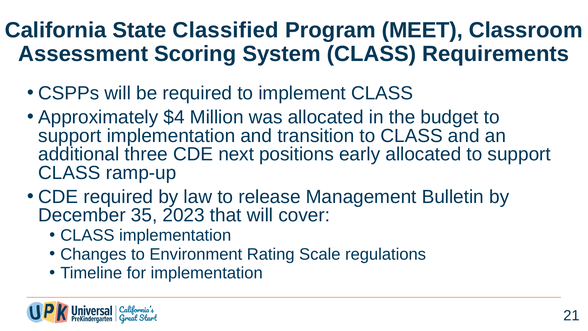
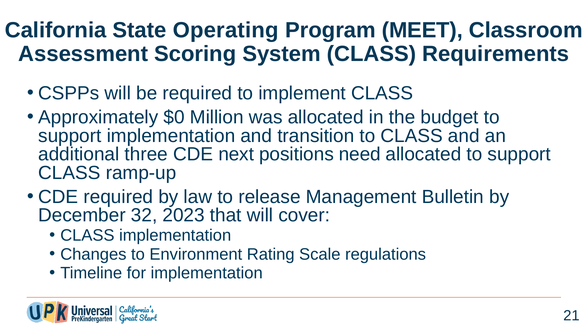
Classified: Classified -> Operating (226, 30)
$4: $4 -> $0 (174, 117)
early: early -> need (360, 154)
35: 35 -> 32 (144, 215)
